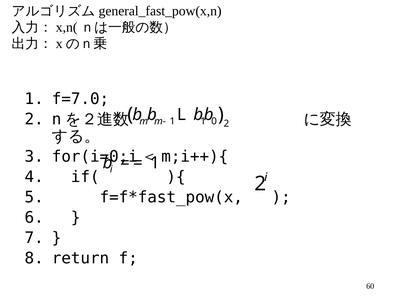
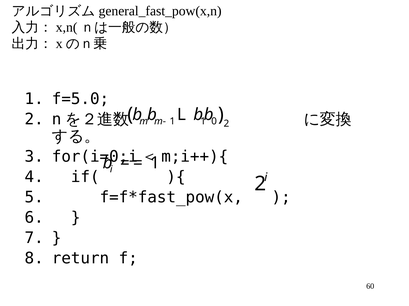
f=7.0: f=7.0 -> f=5.0 (80, 99)
